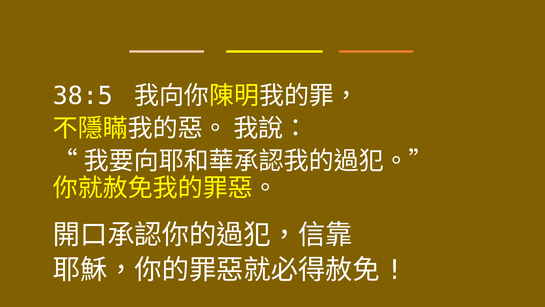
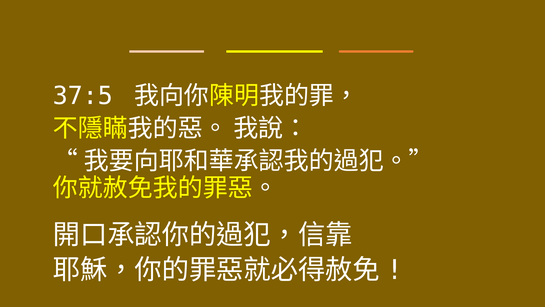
38:5: 38:5 -> 37:5 (83, 96)
